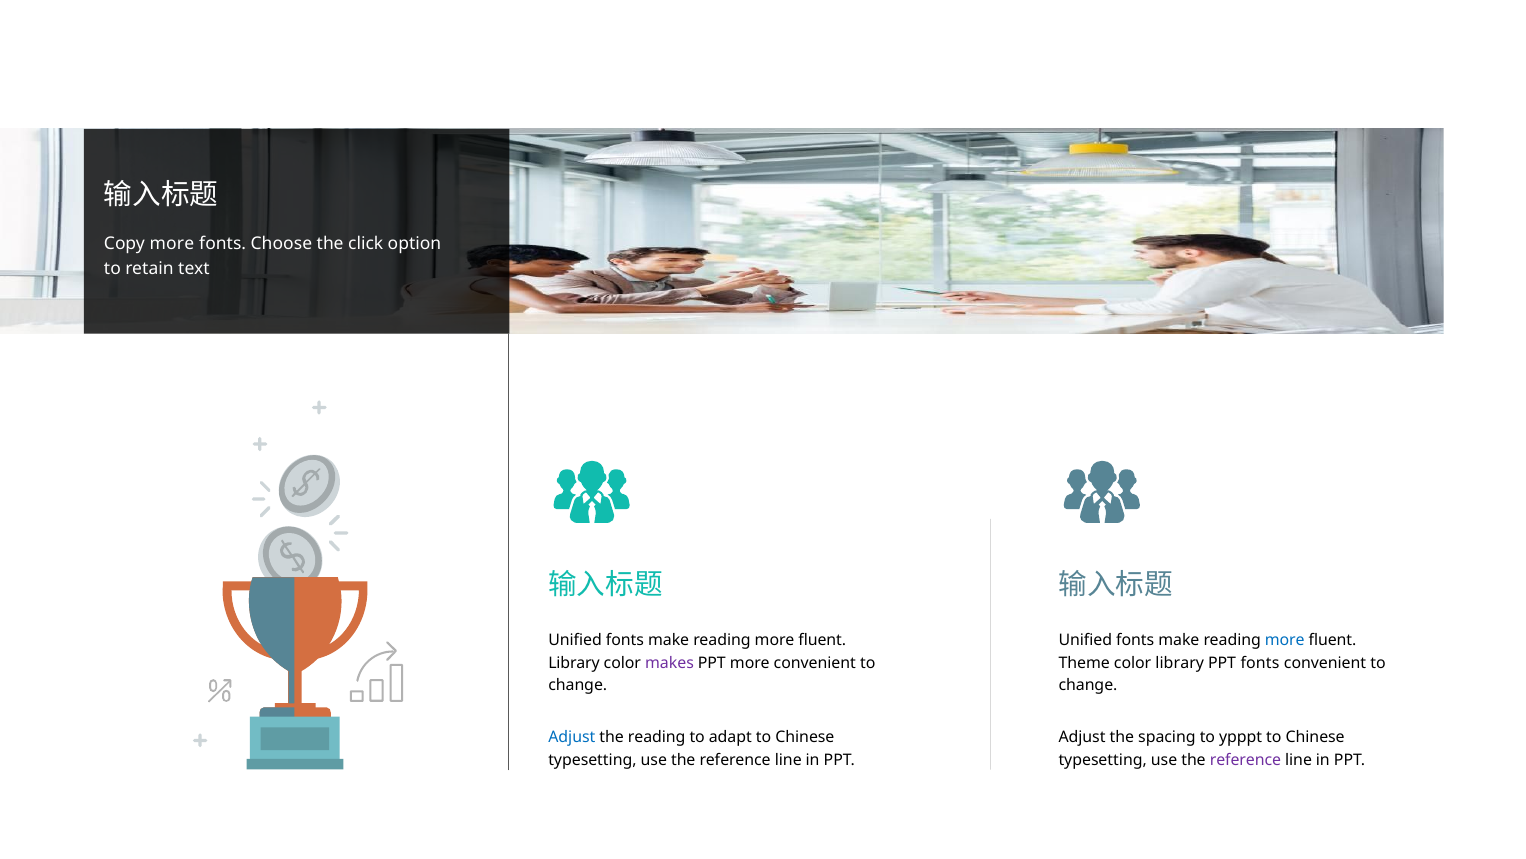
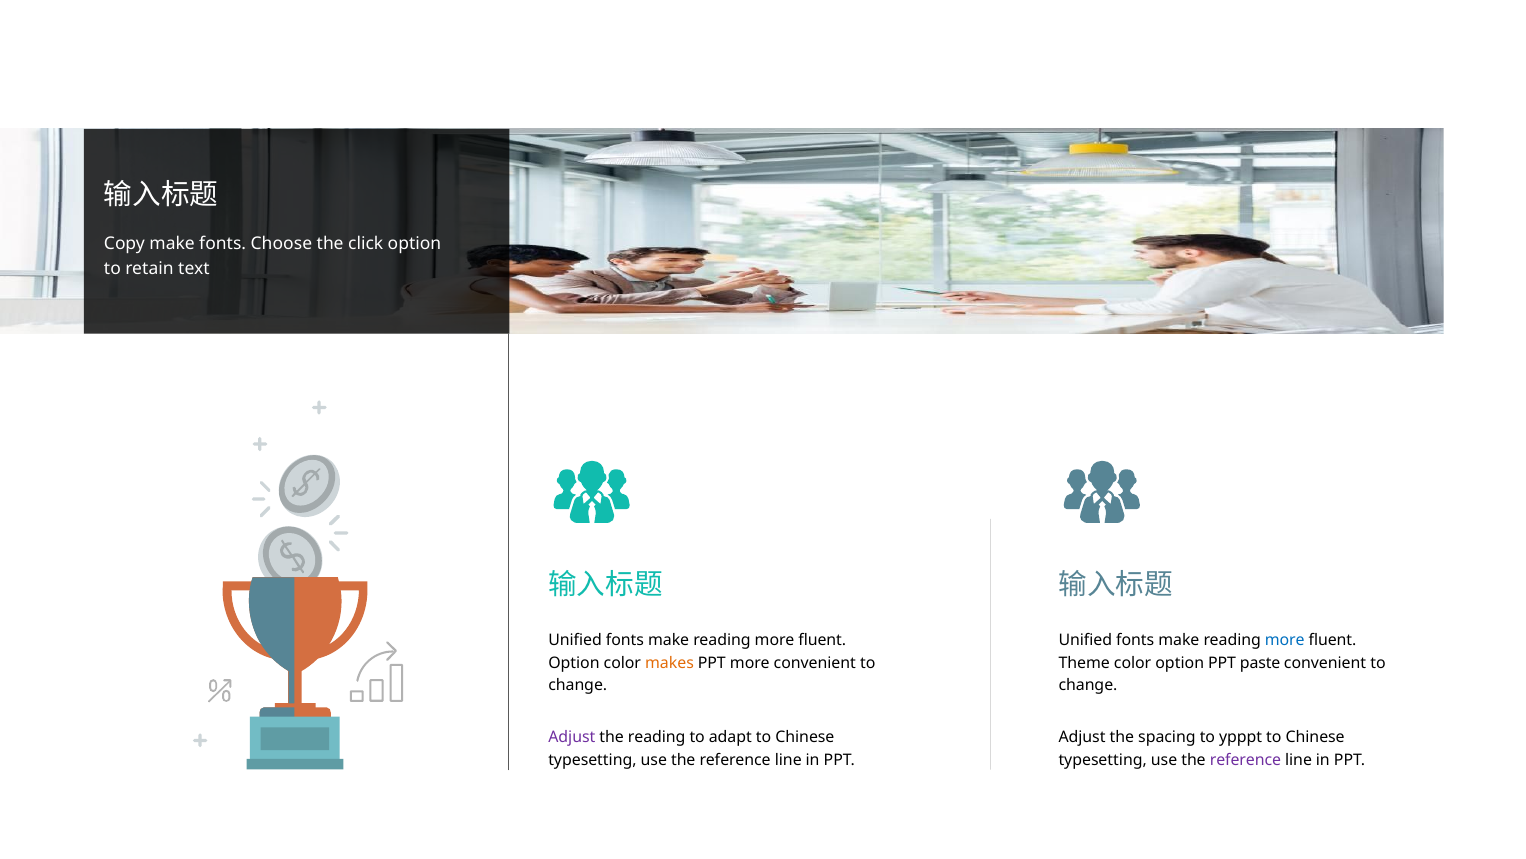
Copy more: more -> make (172, 244)
Library: Library -> Option (574, 662)
makes colour: purple -> orange (670, 662)
color library: library -> option (1180, 662)
PPT fonts: fonts -> paste (1260, 662)
Adjust colour: blue -> purple (572, 737)
